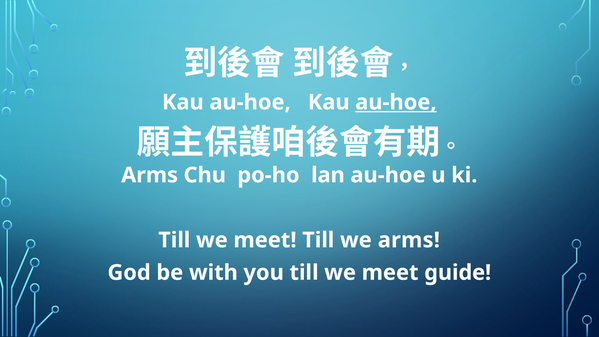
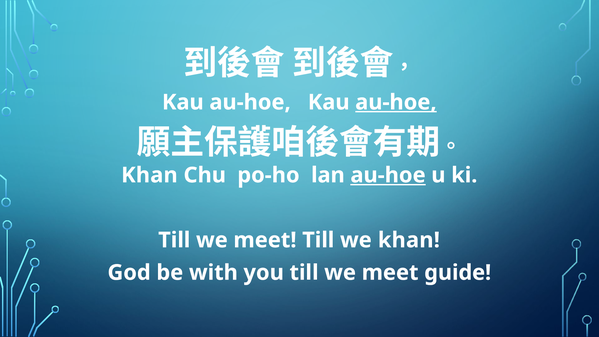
Arms: Arms -> Khan (149, 175)
au-hoe underline: none -> present (388, 175)
we arms: arms -> khan (409, 240)
